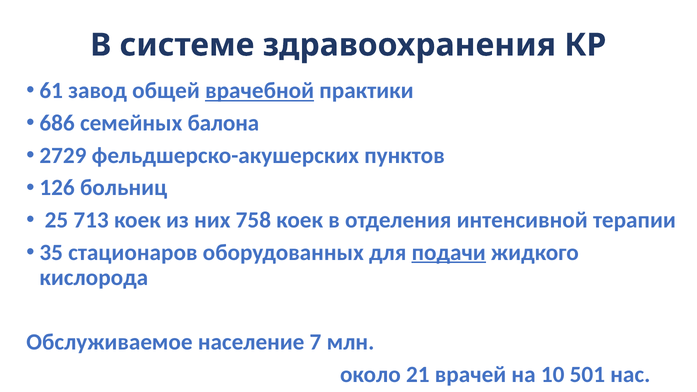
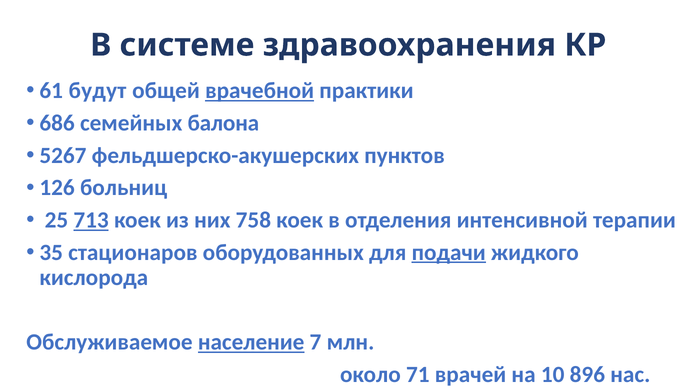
завод: завод -> будут (97, 91)
2729: 2729 -> 5267 (63, 155)
713 underline: none -> present (91, 220)
население underline: none -> present (251, 342)
21: 21 -> 71 (418, 375)
501: 501 -> 896 (587, 375)
